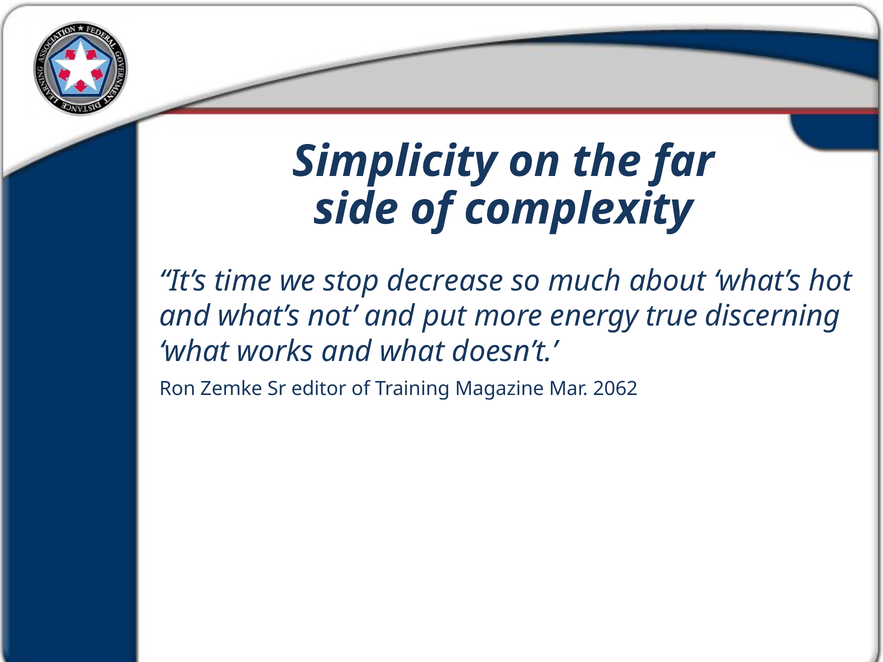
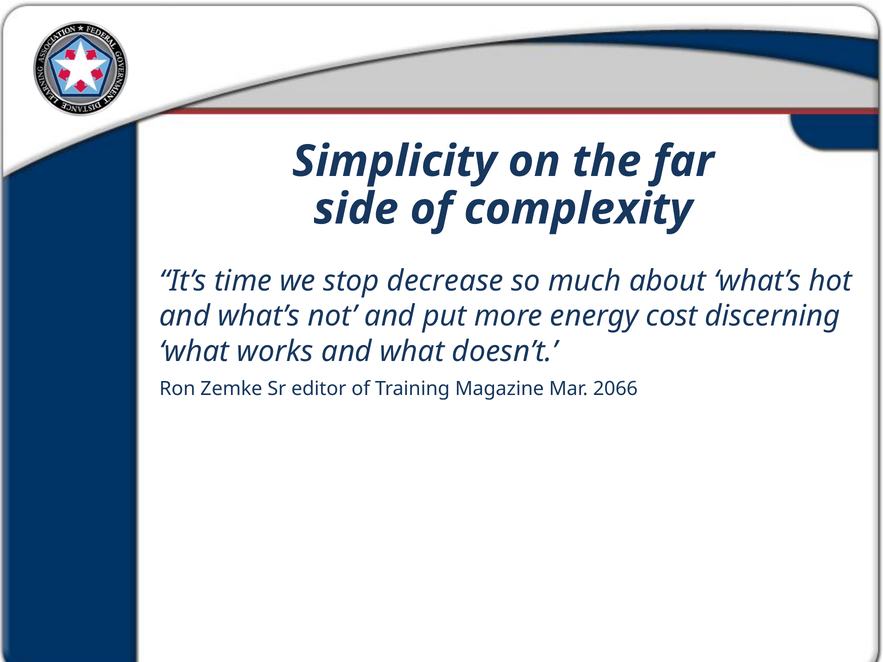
true: true -> cost (672, 316)
2062: 2062 -> 2066 (615, 389)
